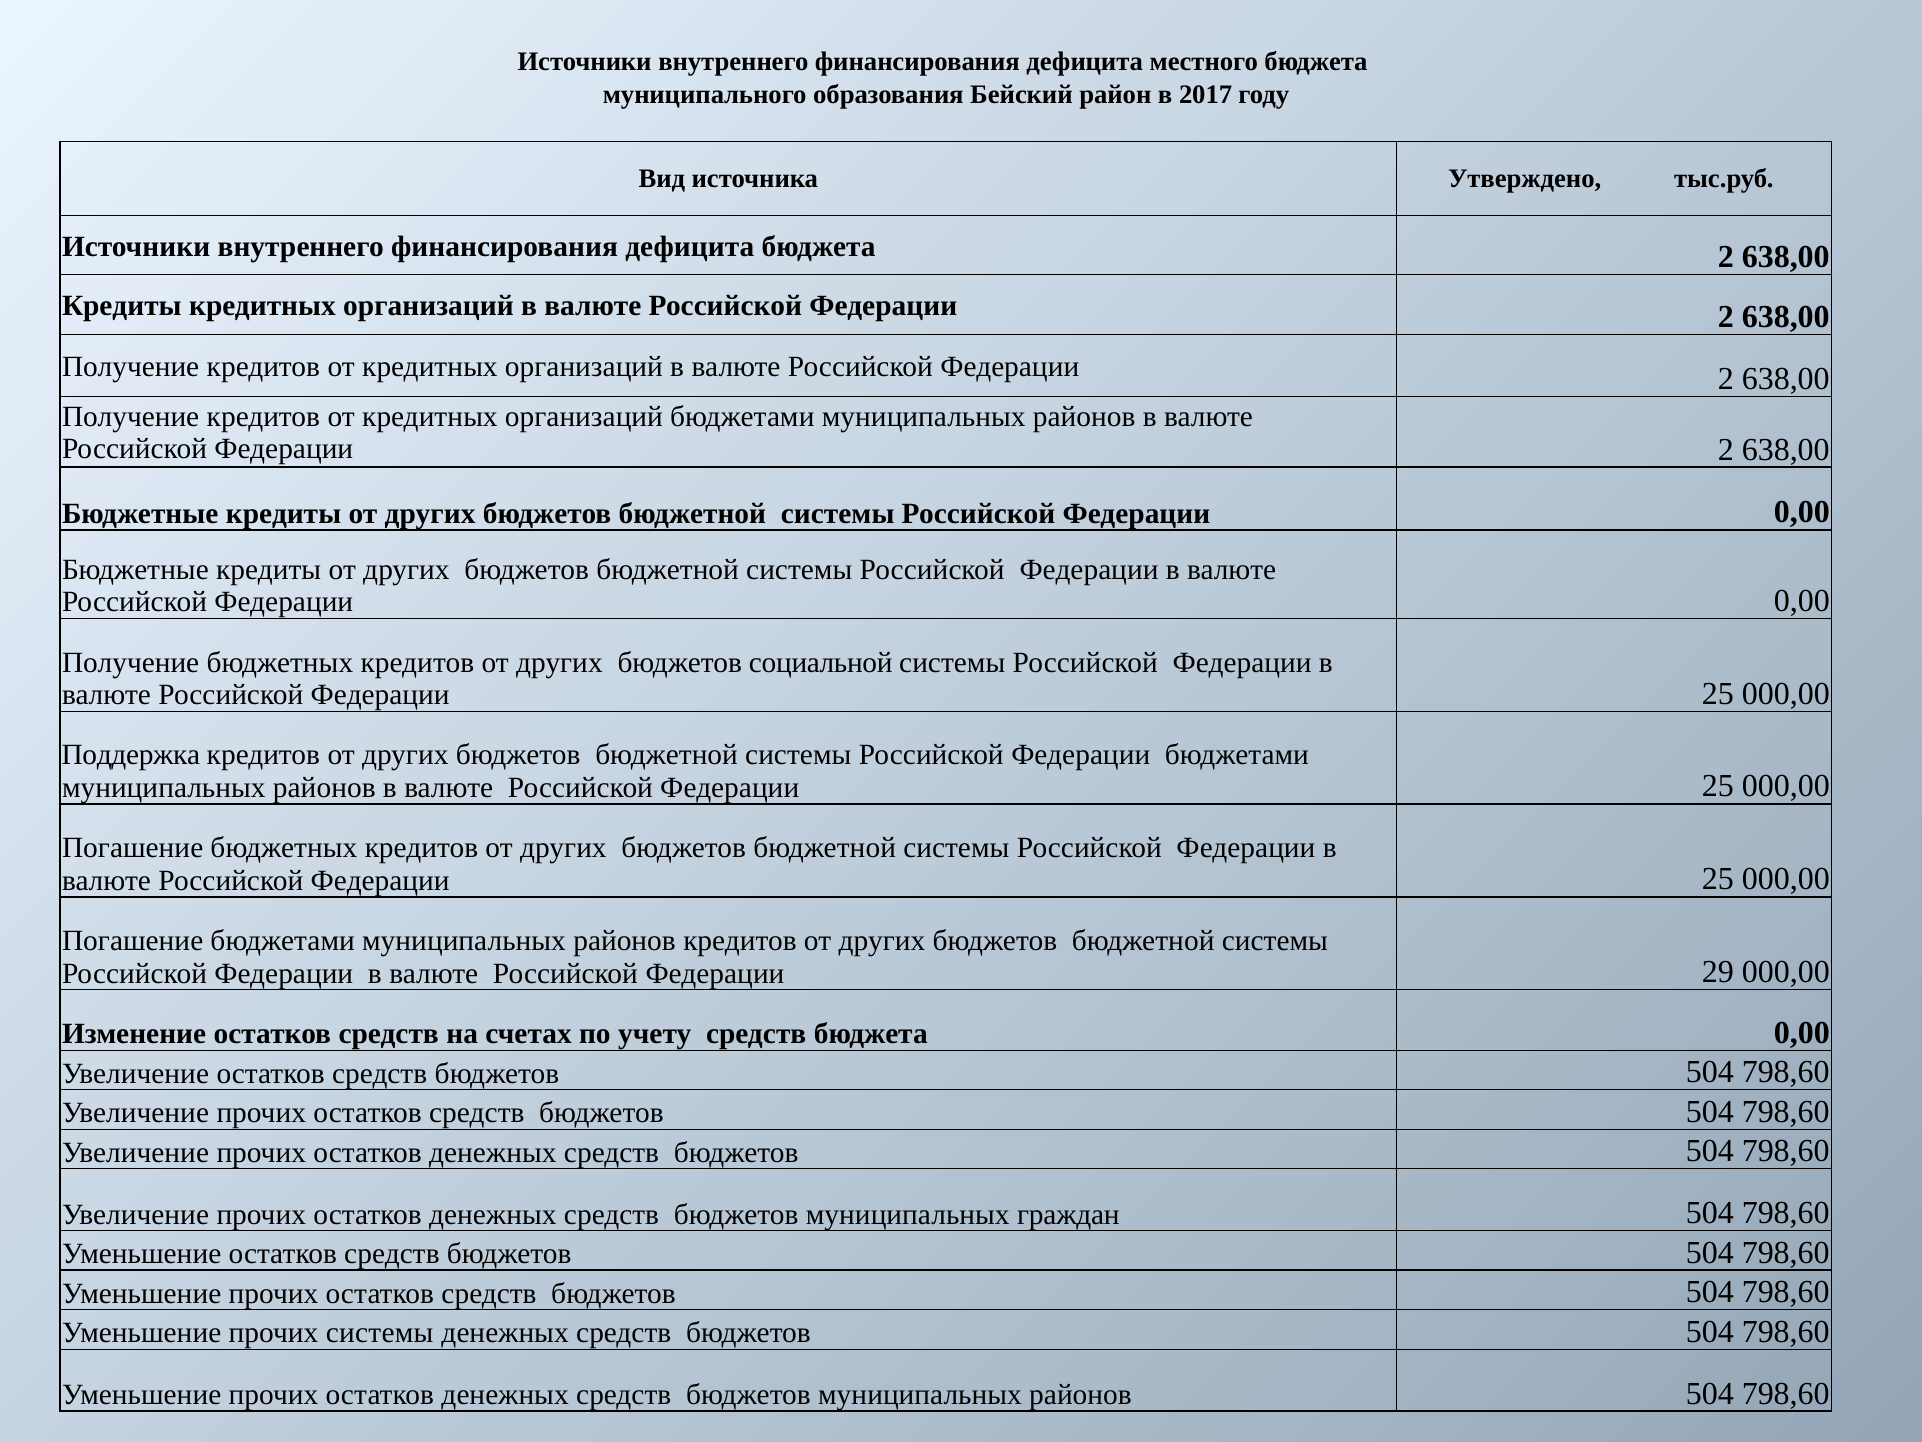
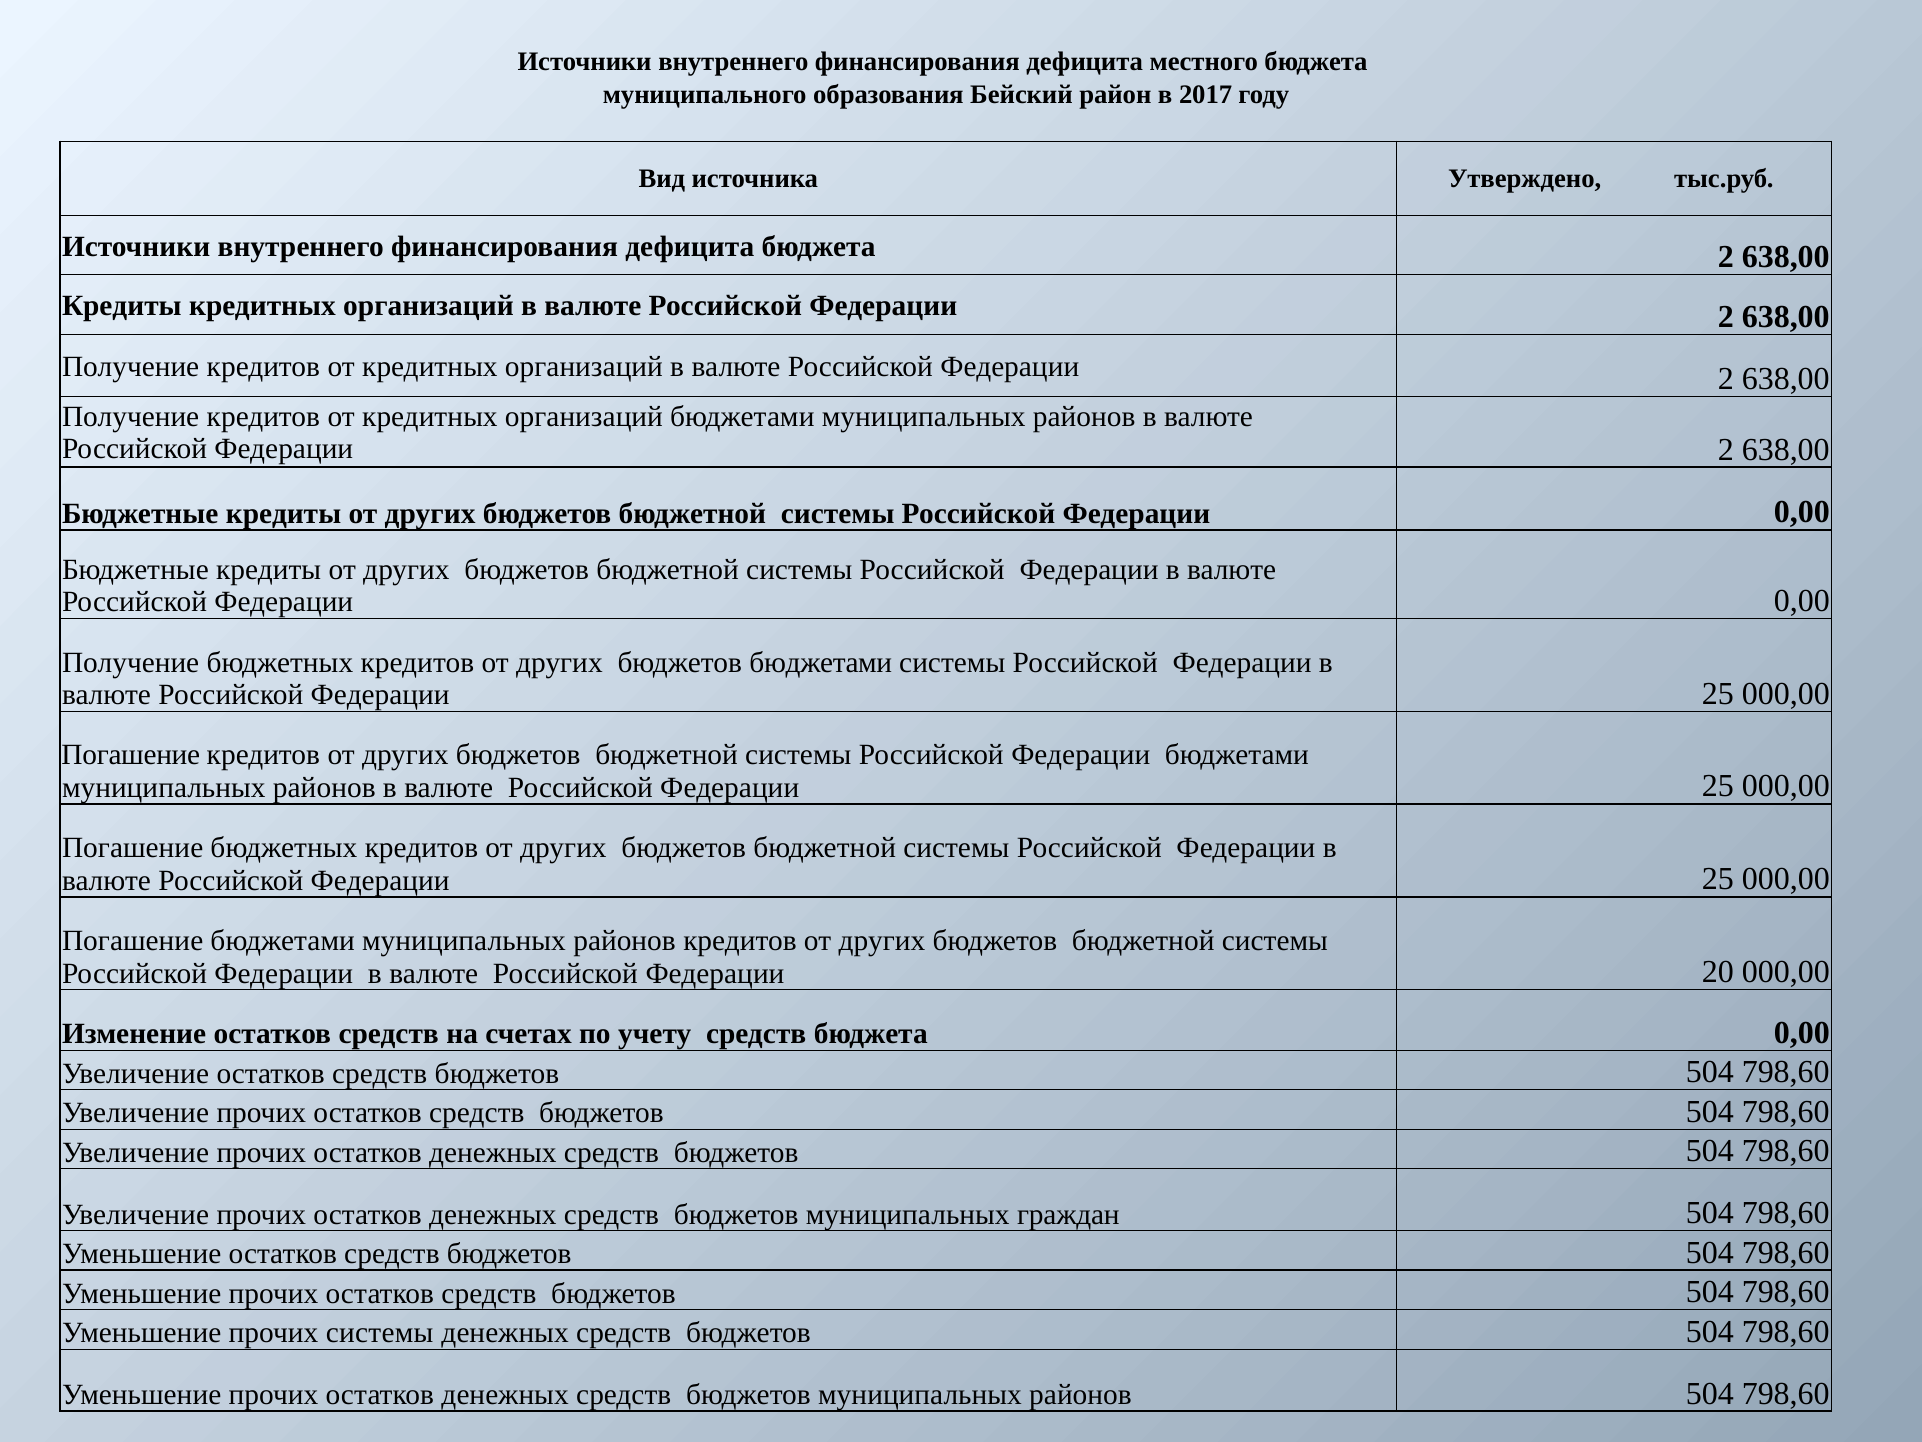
бюджетов социальной: социальной -> бюджетами (821, 662)
Поддержка: Поддержка -> Погашение (131, 755)
29: 29 -> 20 (1718, 972)
